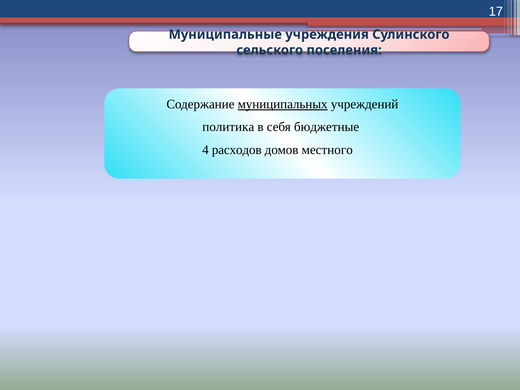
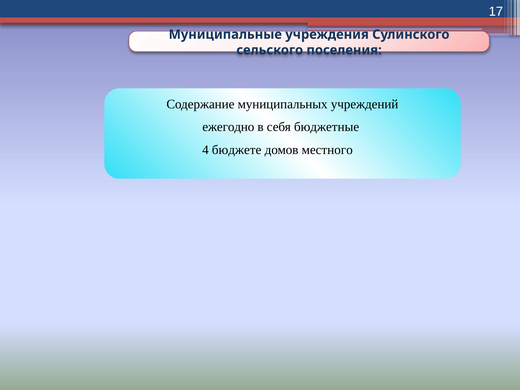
муниципальных underline: present -> none (283, 104)
политика: политика -> ежегодно (228, 127)
расходов: расходов -> бюджете (237, 150)
